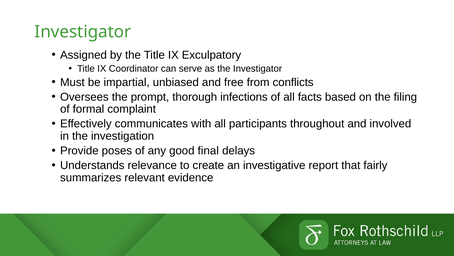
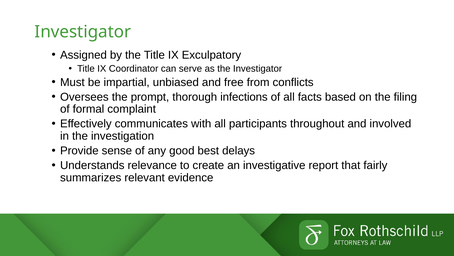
poses: poses -> sense (117, 150)
final: final -> best (208, 150)
